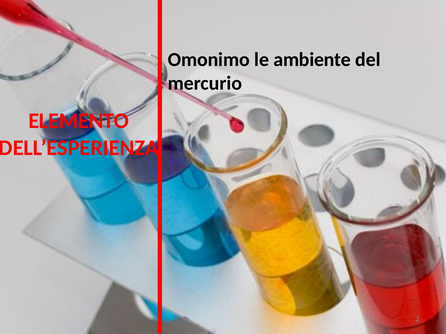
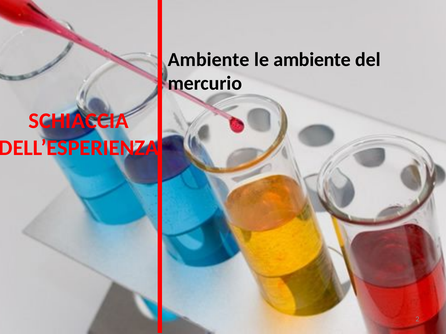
Omonimo: Omonimo -> Ambiente (209, 60)
ELEMENTO: ELEMENTO -> SCHIACCIA (78, 121)
